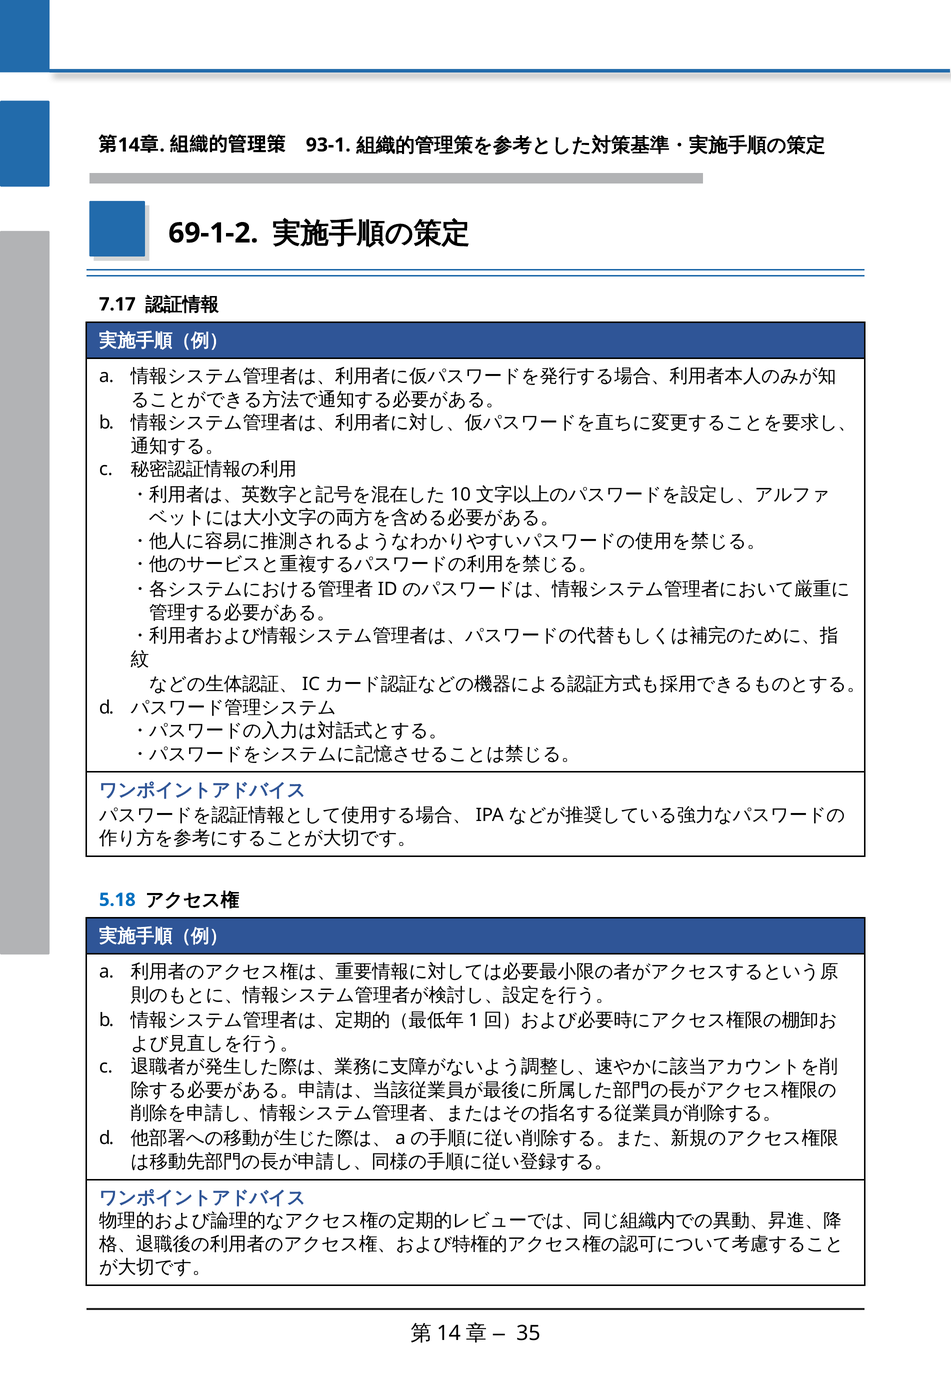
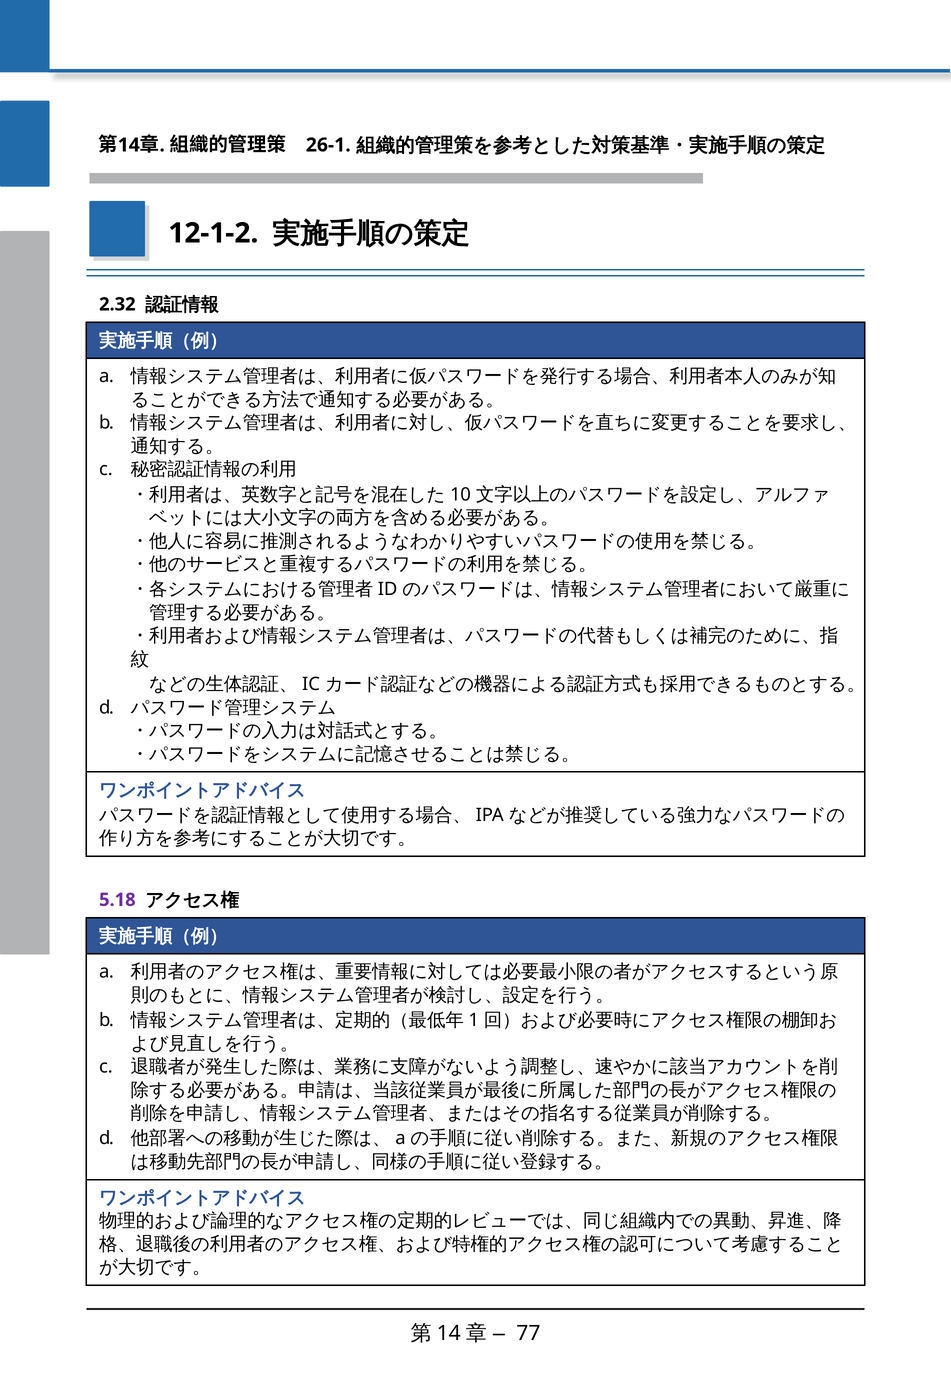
93-1: 93-1 -> 26-1 (328, 145)
69-1-2: 69-1-2 -> 12-1-2 (213, 233)
7.17: 7.17 -> 2.32 (117, 304)
5.18 colour: blue -> purple (117, 900)
35: 35 -> 77 (528, 1334)
